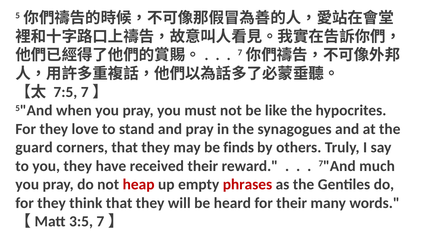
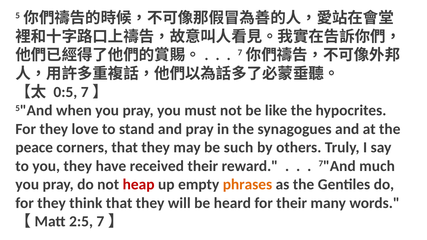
7:5: 7:5 -> 0:5 (65, 92)
guard: guard -> peace (34, 148)
finds: finds -> such (239, 148)
phrases colour: red -> orange (247, 185)
3:5: 3:5 -> 2:5 (81, 222)
